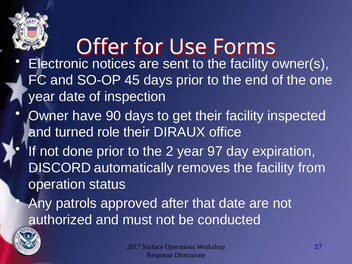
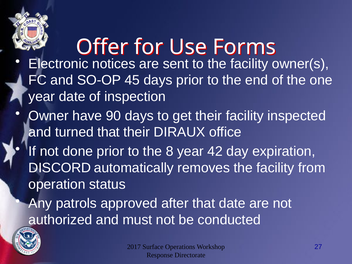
turned role: role -> that (109, 132)
2: 2 -> 8 (170, 151)
97: 97 -> 42 (215, 151)
